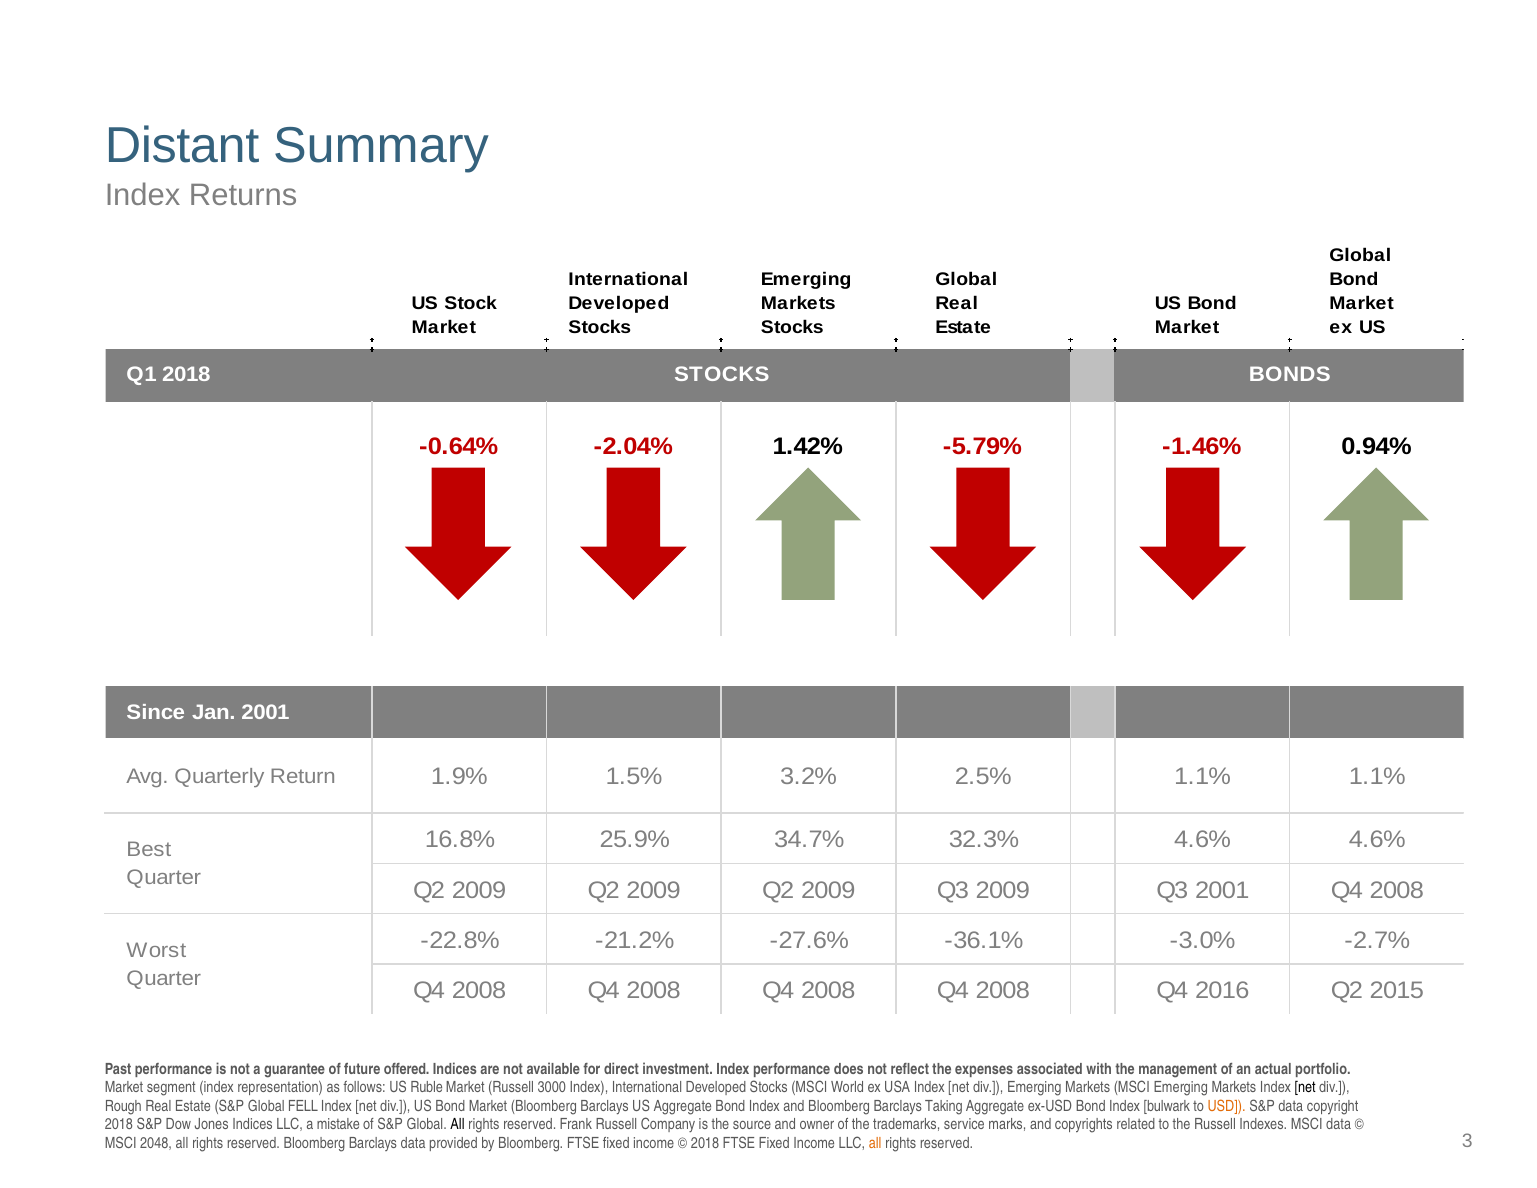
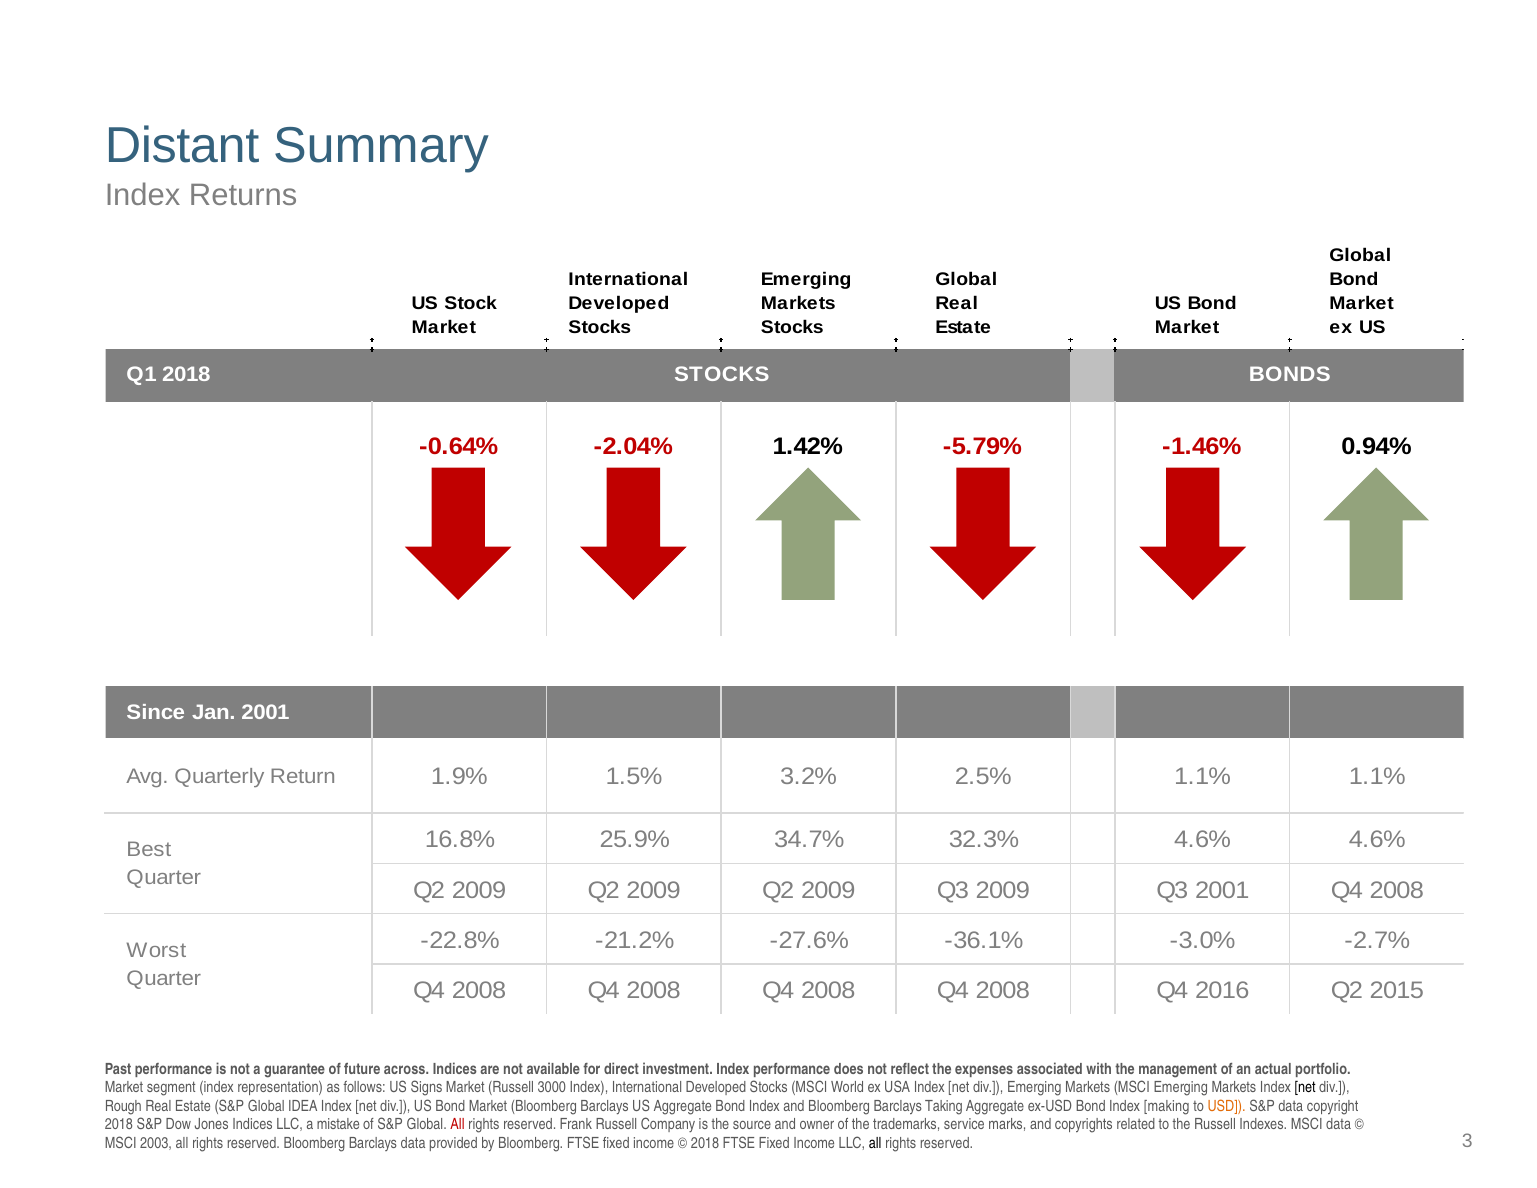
offered: offered -> across (407, 1069)
Ruble: Ruble -> Signs (427, 1087)
FELL: FELL -> IDEA (303, 1106)
bulwark: bulwark -> making (1167, 1106)
All colour: black -> red (458, 1124)
2048: 2048 -> 2003 (156, 1143)
all colour: orange -> black (875, 1143)
